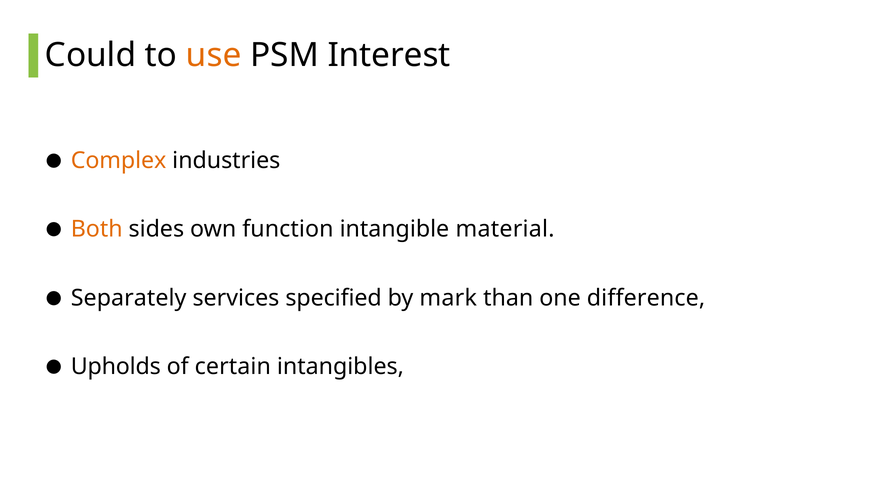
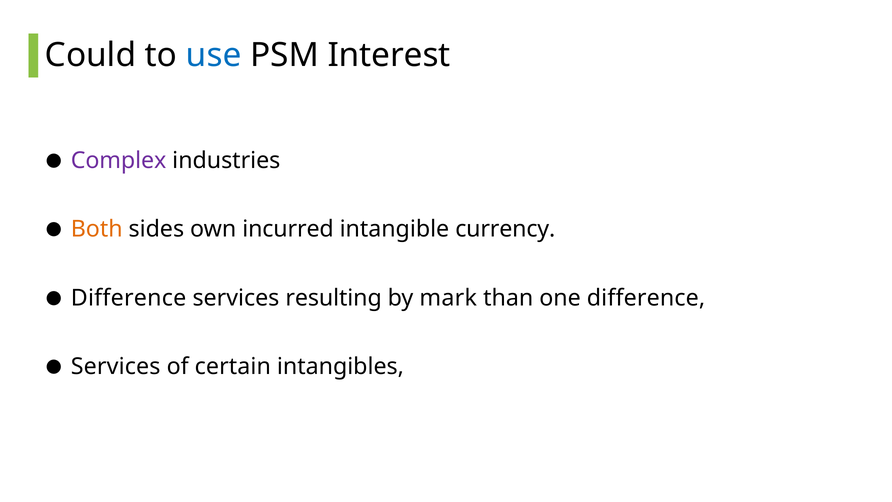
use colour: orange -> blue (214, 55)
Complex colour: orange -> purple (119, 160)
function: function -> incurred (288, 229)
material: material -> currency (505, 229)
Separately: Separately -> Difference (129, 298)
specified: specified -> resulting (334, 298)
Upholds: Upholds -> Services (116, 367)
